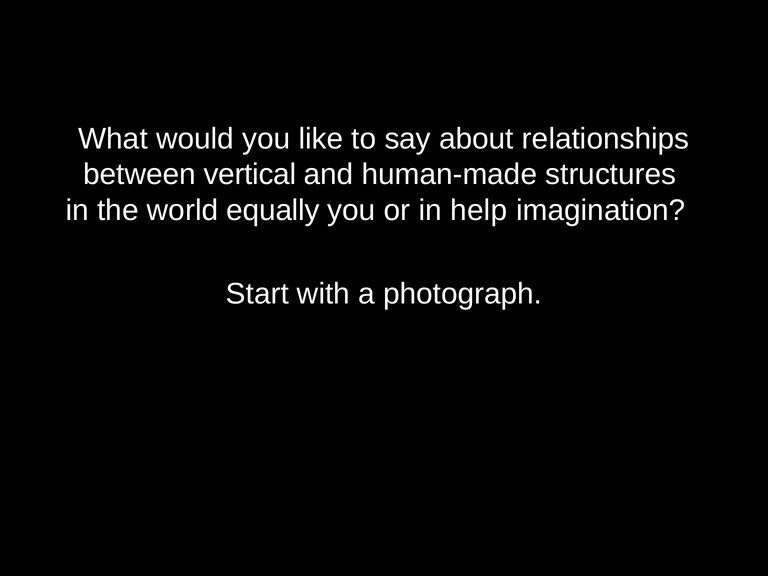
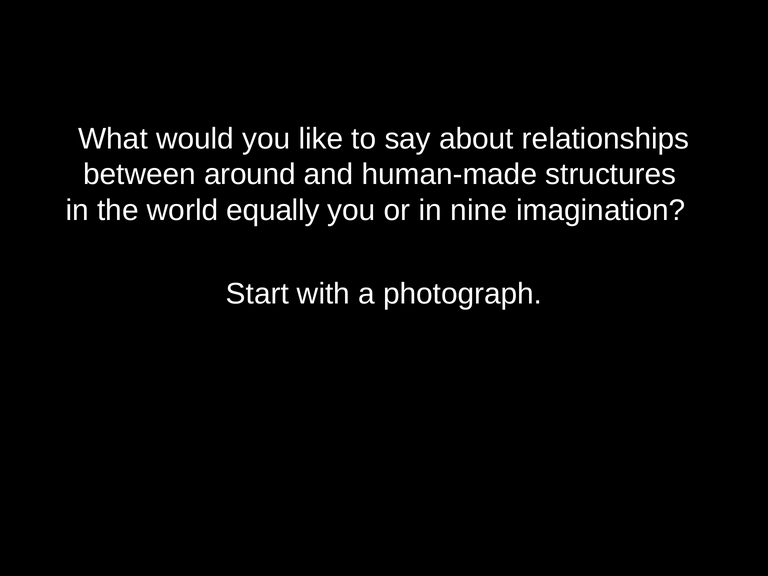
vertical: vertical -> around (250, 175)
help: help -> nine (479, 210)
